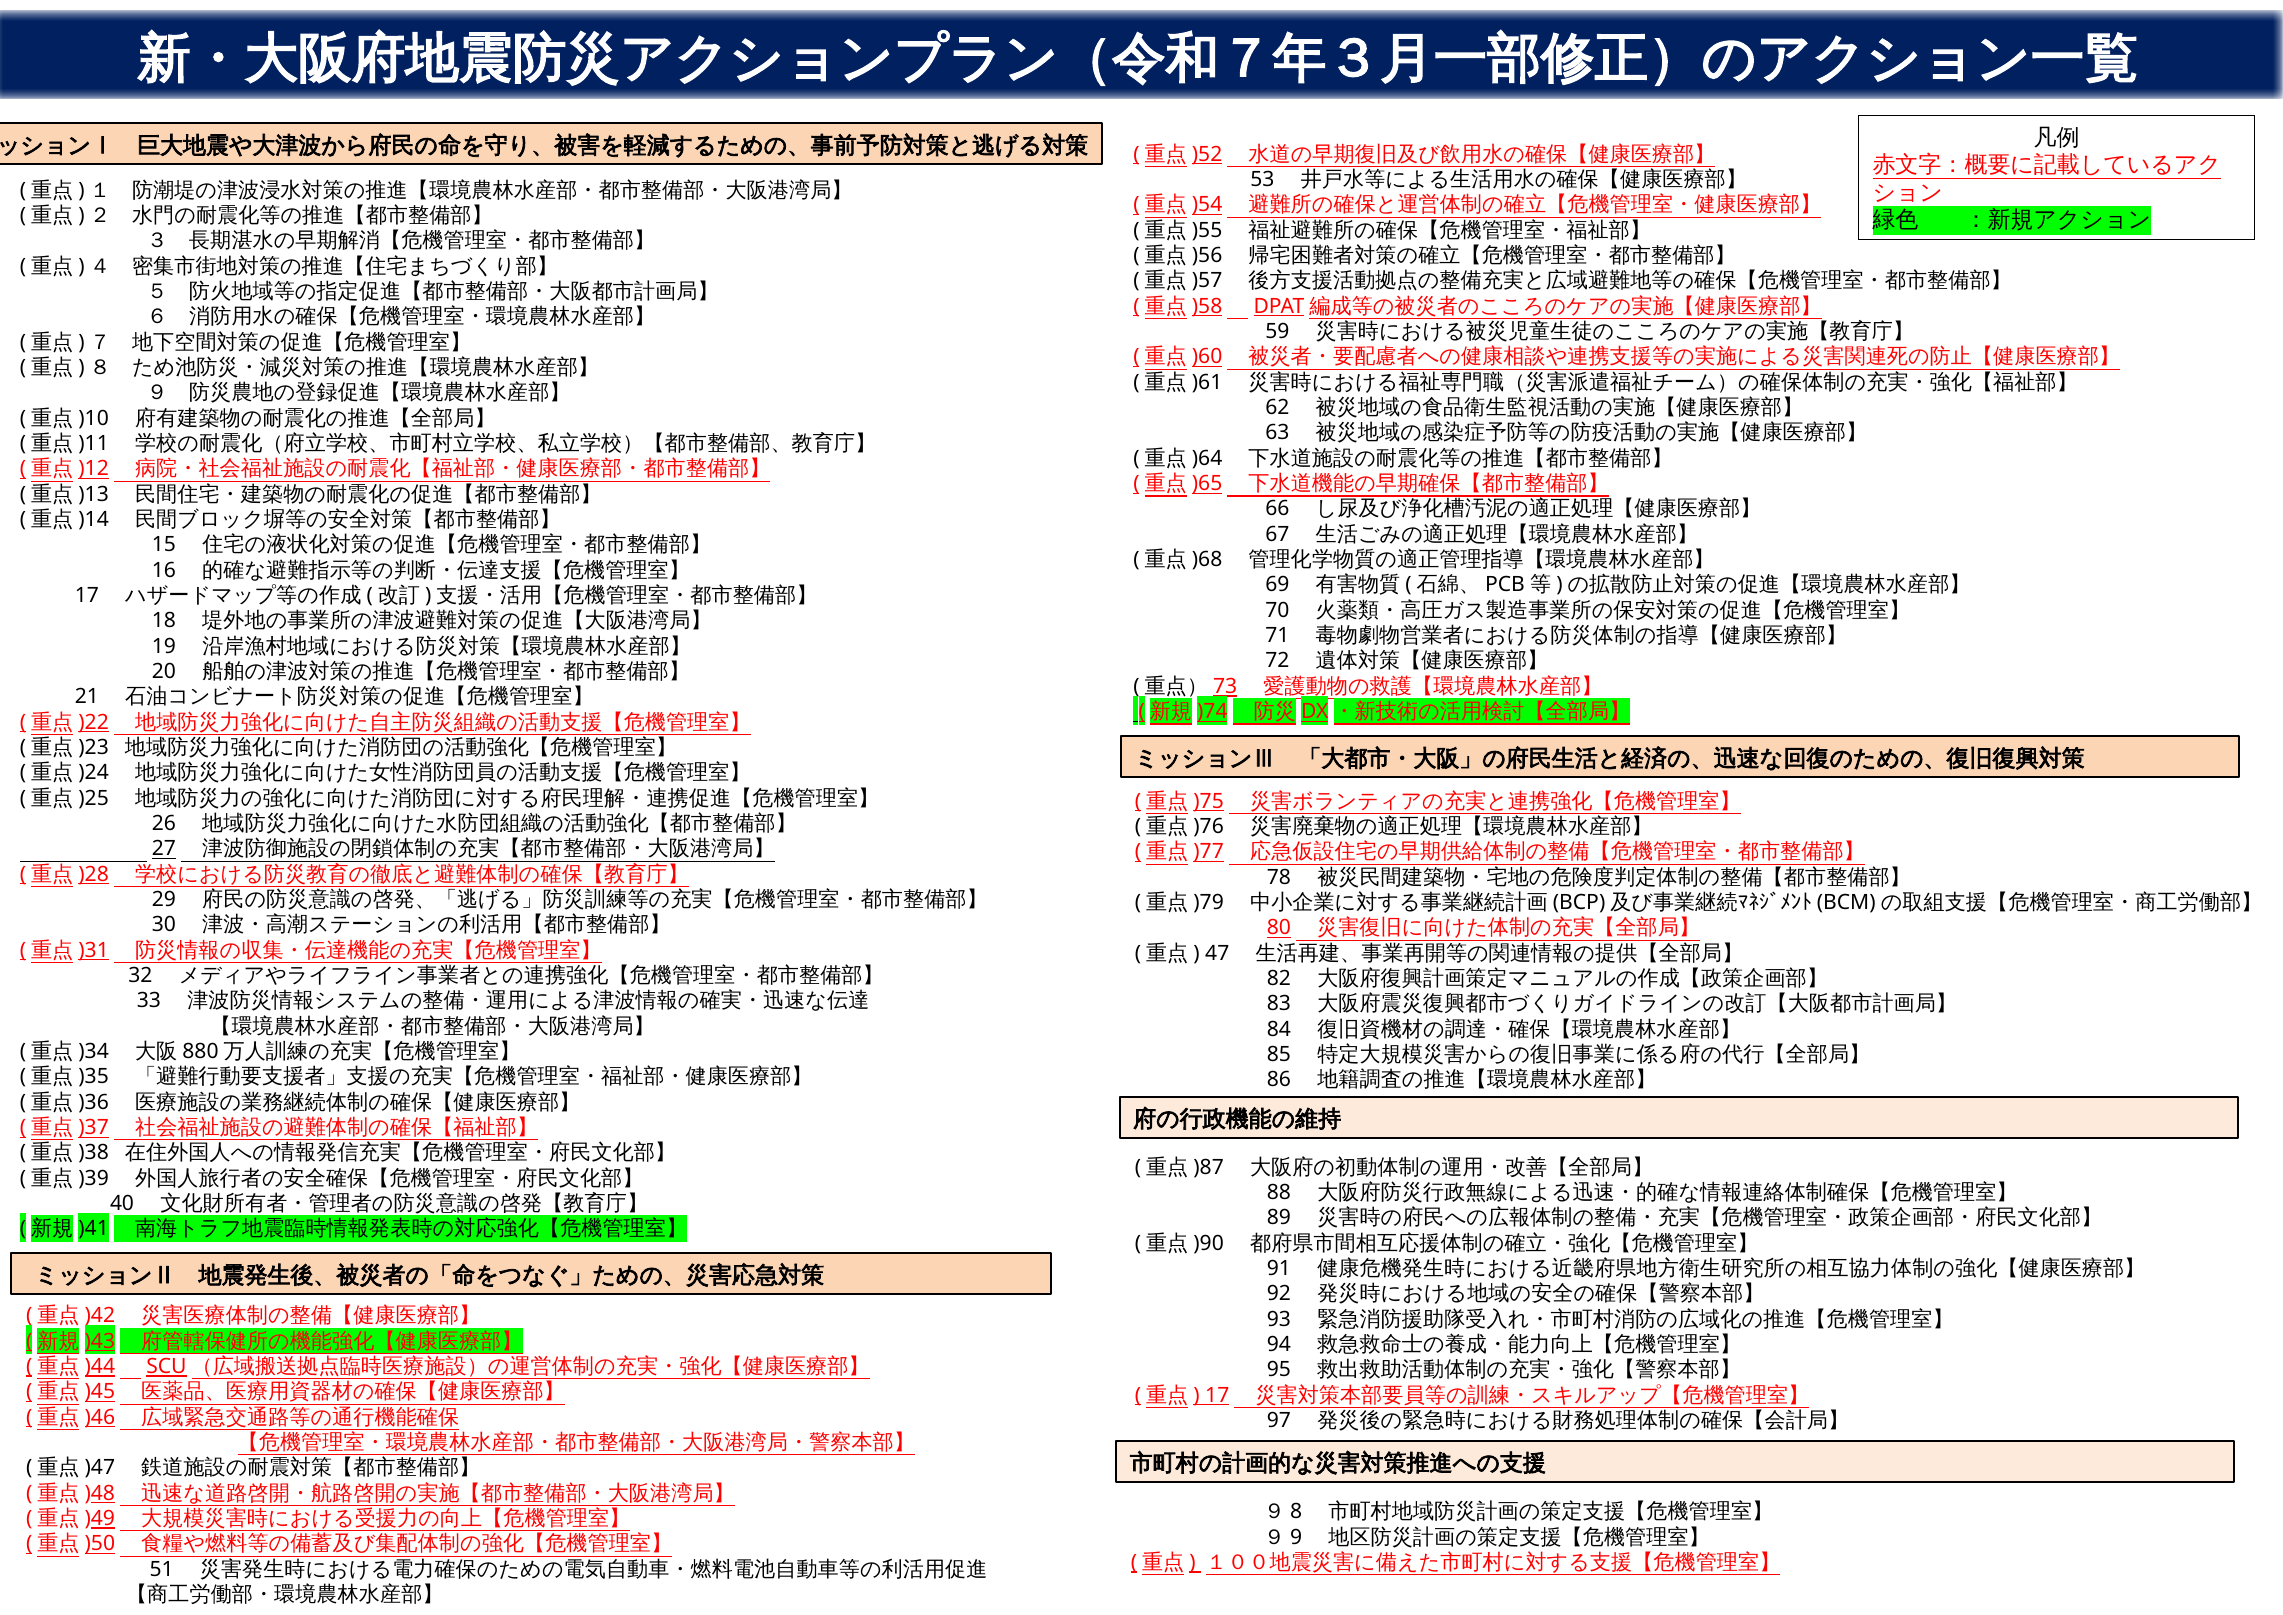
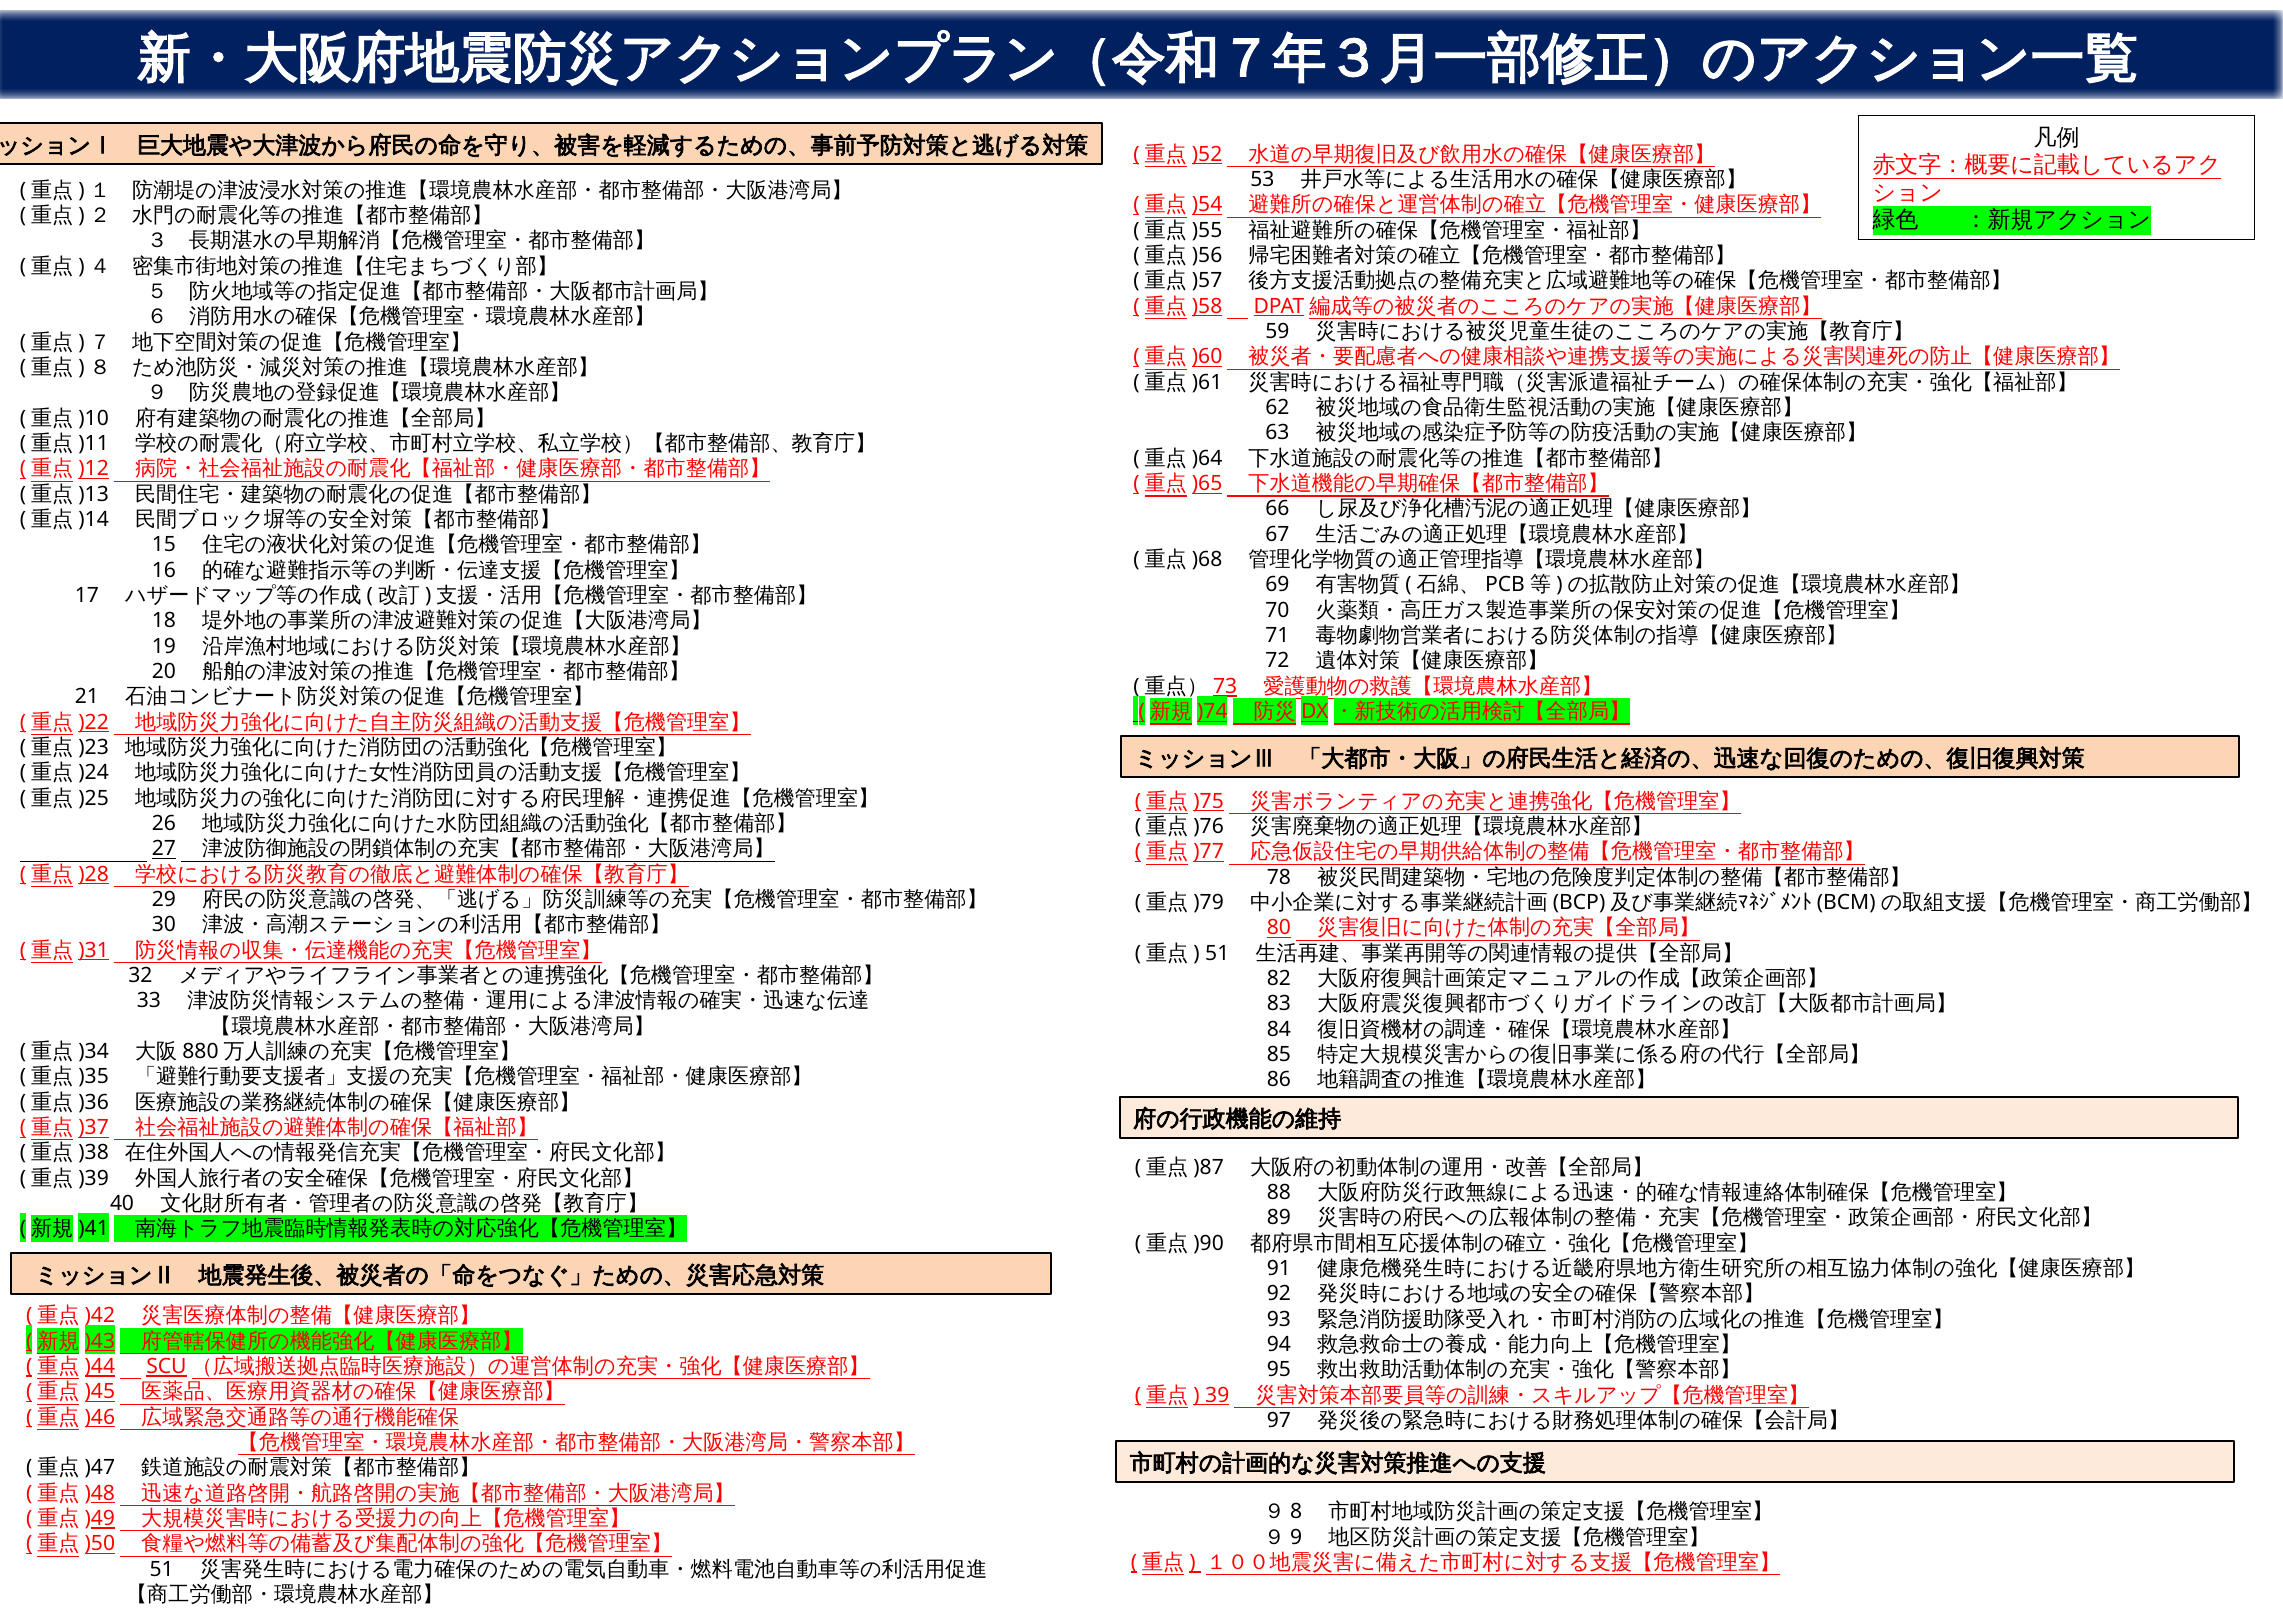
47: 47 -> 51 (1217, 953)
17: 17 -> 39 (1217, 1395)
